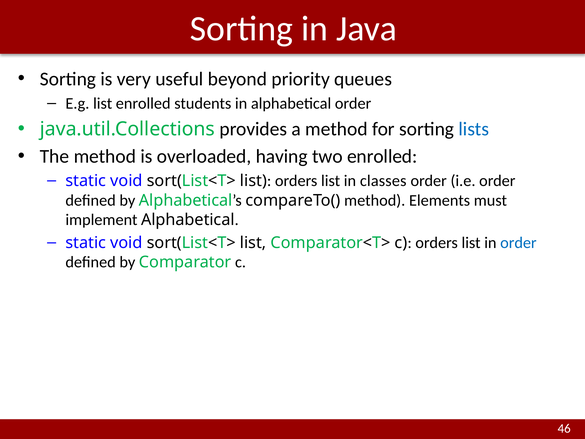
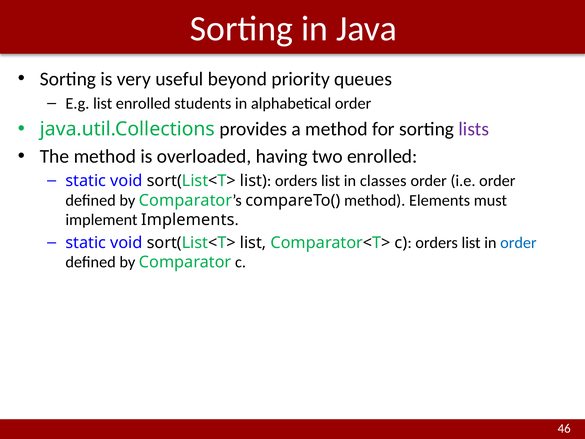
lists colour: blue -> purple (474, 129)
Alphabetical: Alphabetical -> Comparator (186, 200)
implement Alphabetical: Alphabetical -> Implements (188, 220)
